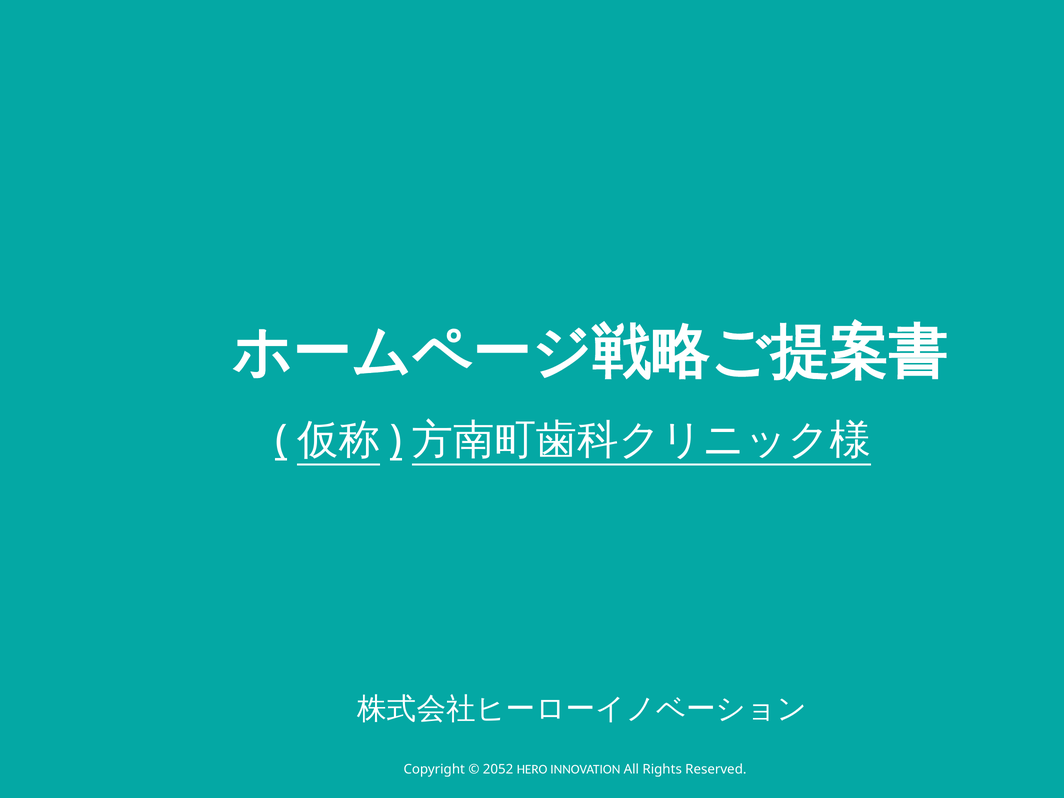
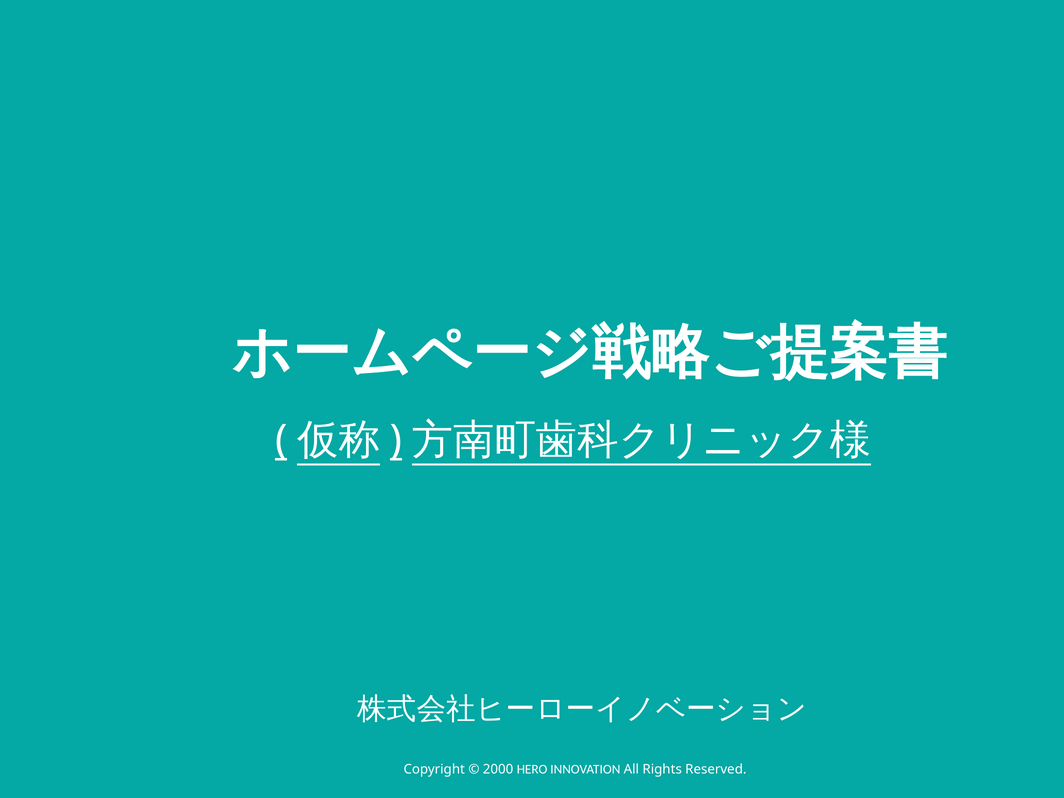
2052: 2052 -> 2000 (498, 769)
